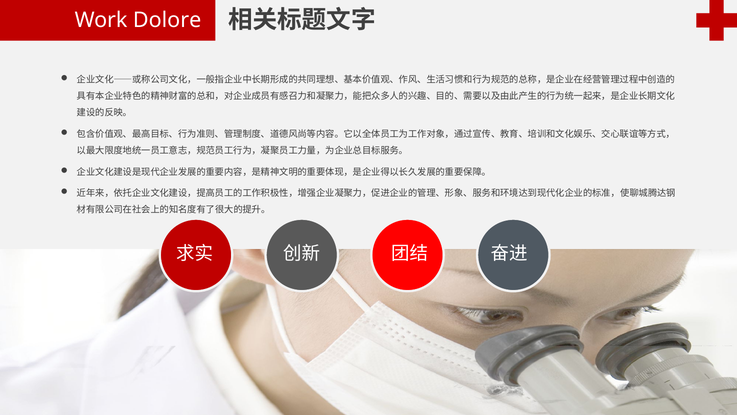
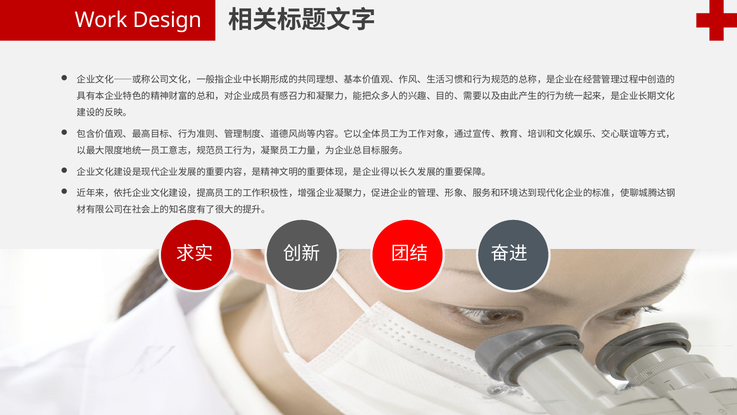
Dolore: Dolore -> Design (167, 20)
